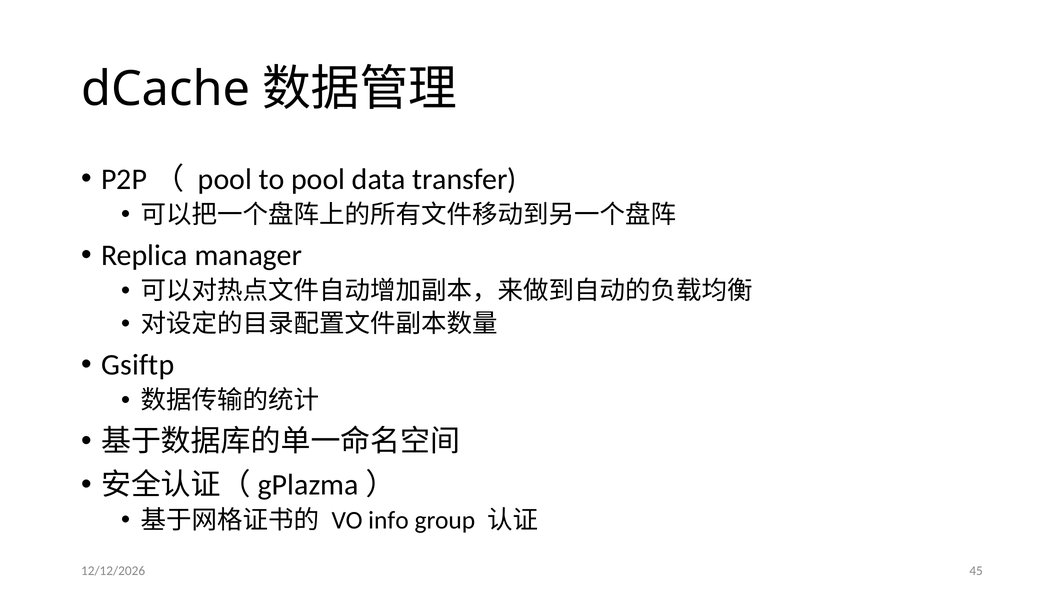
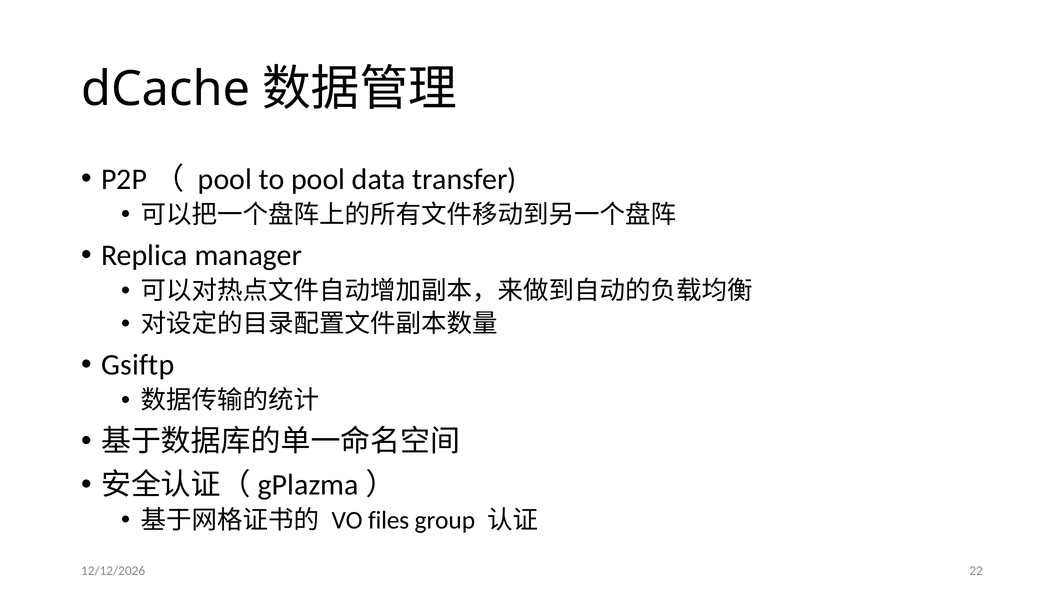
info: info -> files (389, 521)
45: 45 -> 22 (976, 571)
